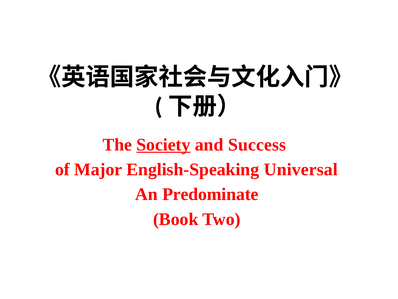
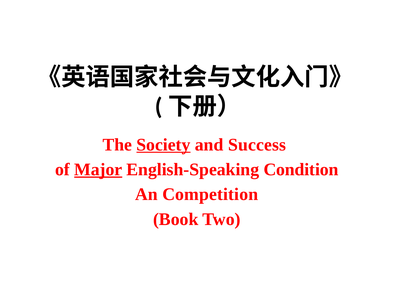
Major underline: none -> present (98, 169)
Universal: Universal -> Condition (301, 169)
Predominate: Predominate -> Competition (210, 194)
